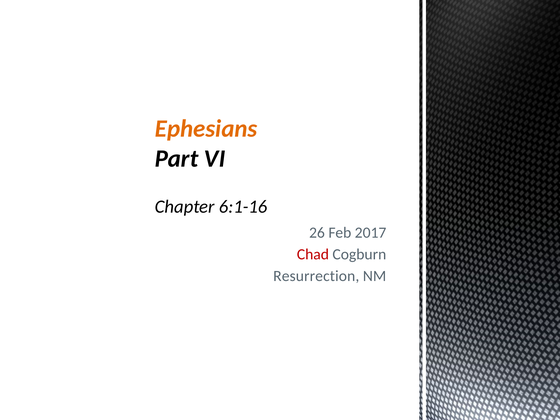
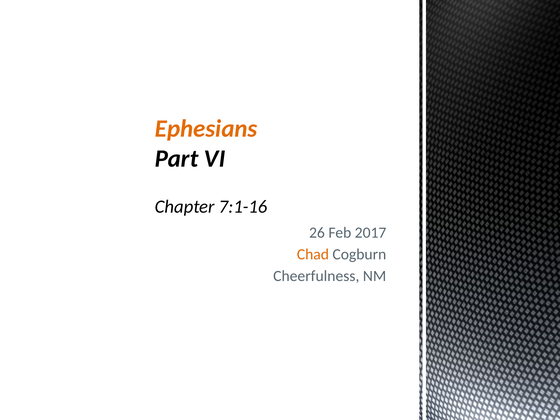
6:1-16: 6:1-16 -> 7:1-16 (243, 207)
Chad colour: red -> orange (313, 254)
Resurrection: Resurrection -> Cheerfulness (316, 276)
